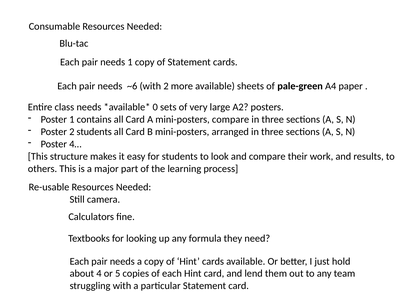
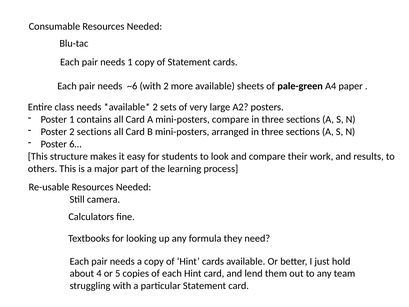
0: 0 -> 2 (155, 107)
2 students: students -> sections (94, 132)
4…: 4… -> 6… (75, 144)
